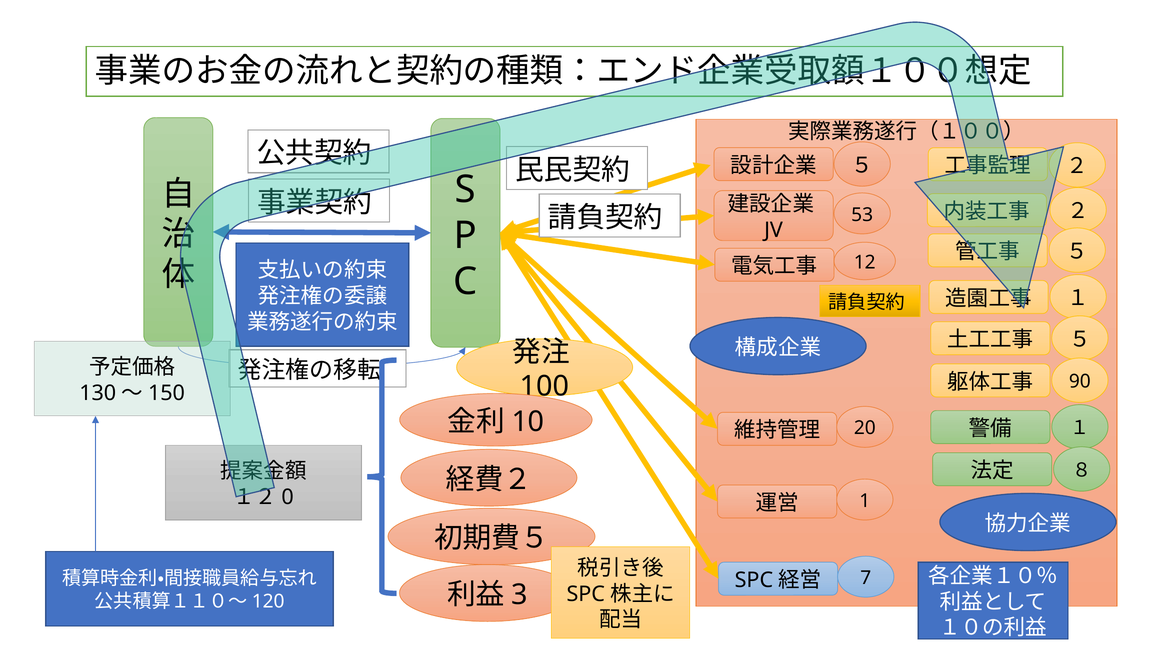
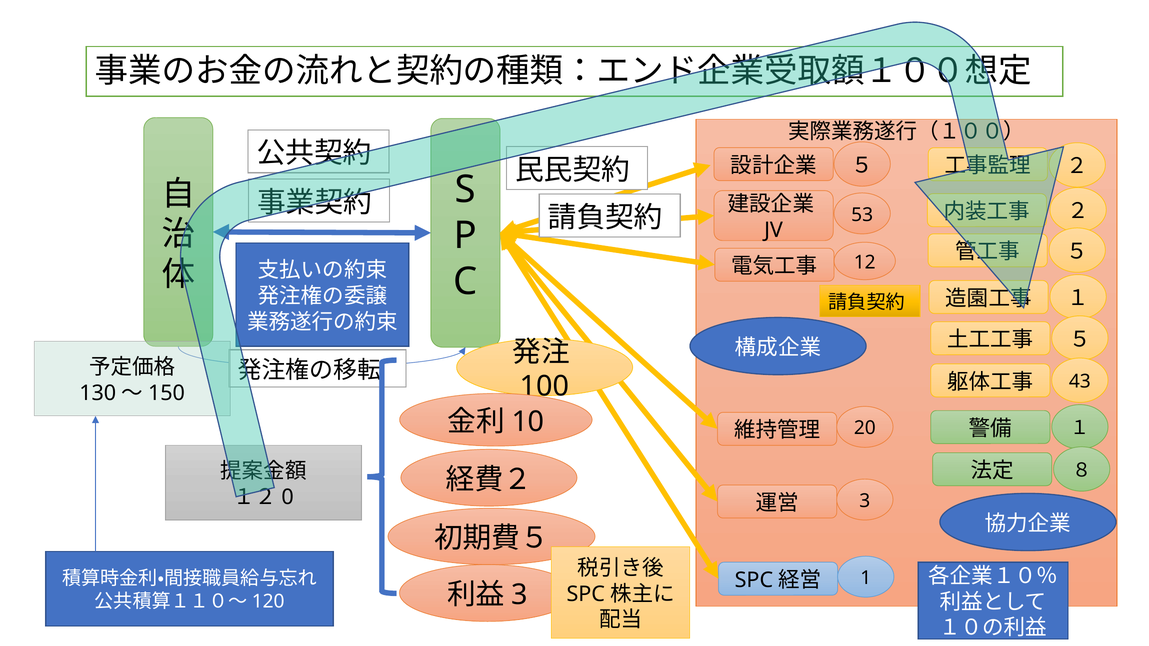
90: 90 -> 43 (1080, 382)
1: 1 -> 3 (865, 501)
7: 7 -> 1 (866, 578)
